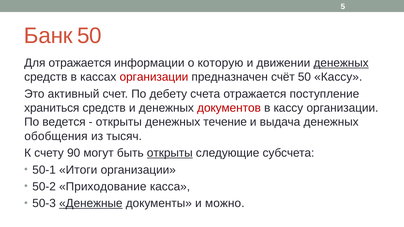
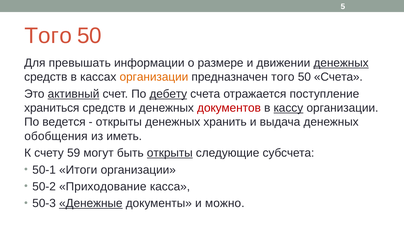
Банк: Банк -> Того (48, 36)
Для отражается: отражается -> превышать (80, 63)
которую: которую -> размере (221, 63)
организации colour: red -> orange (154, 77)
предназначен счёт: счёт -> того (283, 77)
50 Кассу: Кассу -> Счета (338, 77)
активный underline: none -> present (74, 94)
дебету underline: none -> present (168, 94)
кассу underline: none -> present (288, 108)
течение: течение -> хранить (225, 122)
тысяч: тысяч -> иметь (124, 136)
90: 90 -> 59 (74, 153)
